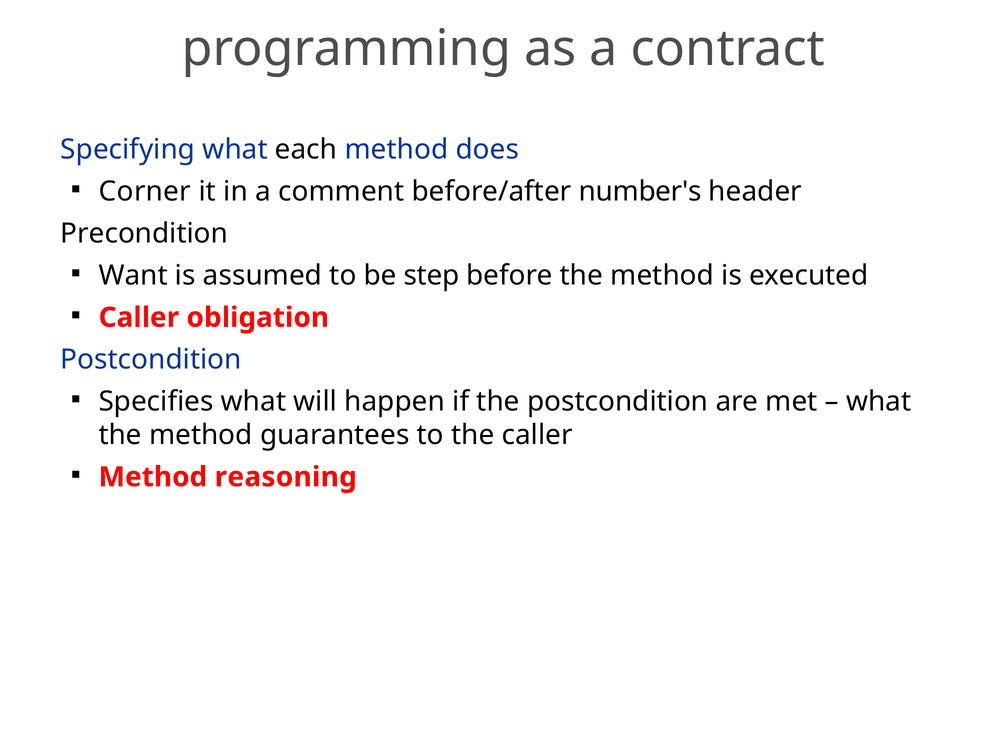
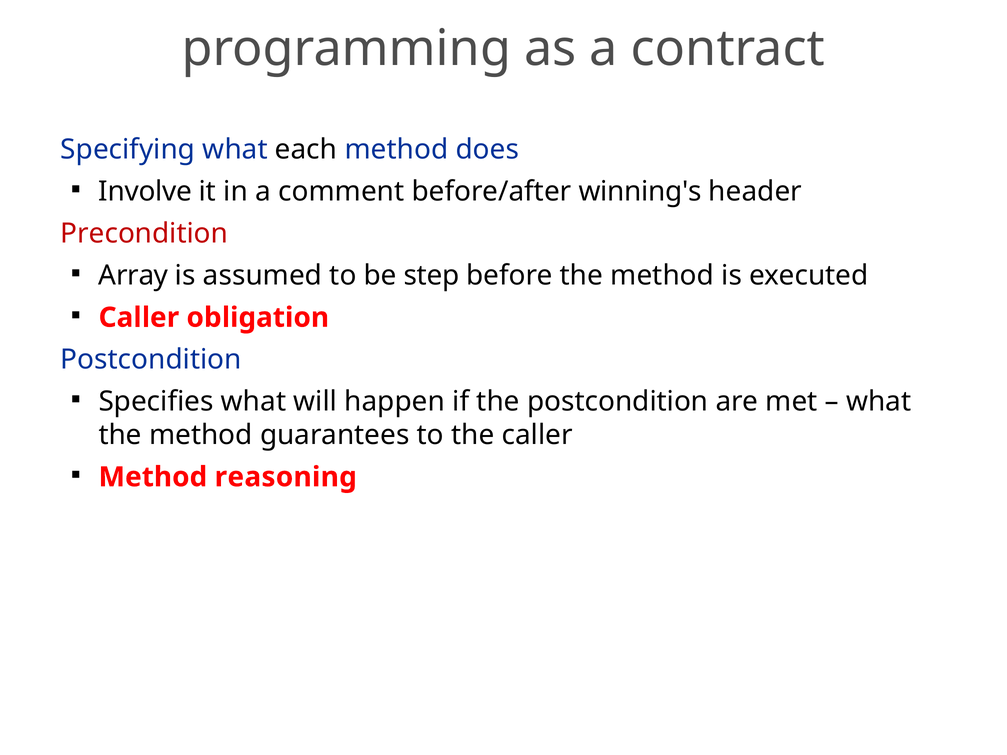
Corner: Corner -> Involve (145, 192)
number's: number's -> winning's (640, 192)
Precondition colour: black -> red (144, 234)
Want: Want -> Array (133, 276)
